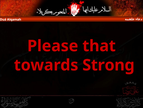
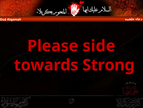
that: that -> side (99, 46)
